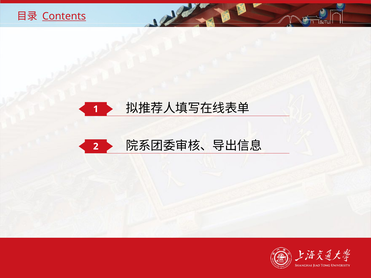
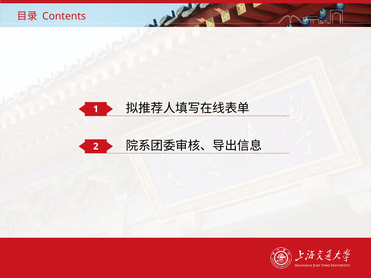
Contents underline: present -> none (64, 16)
